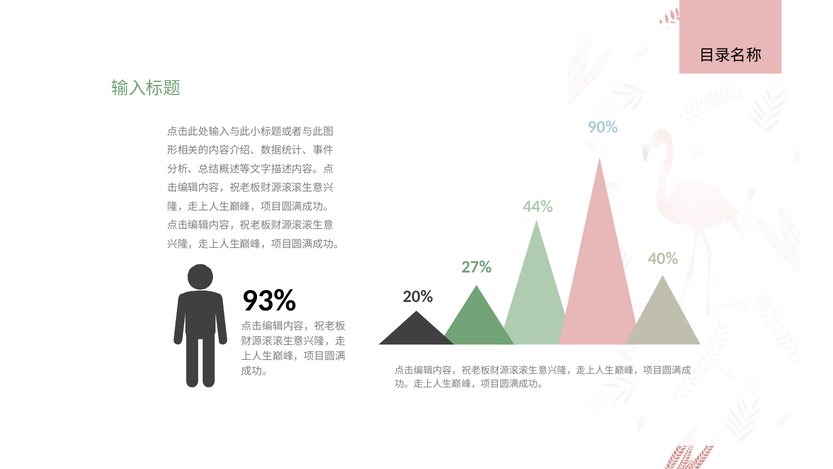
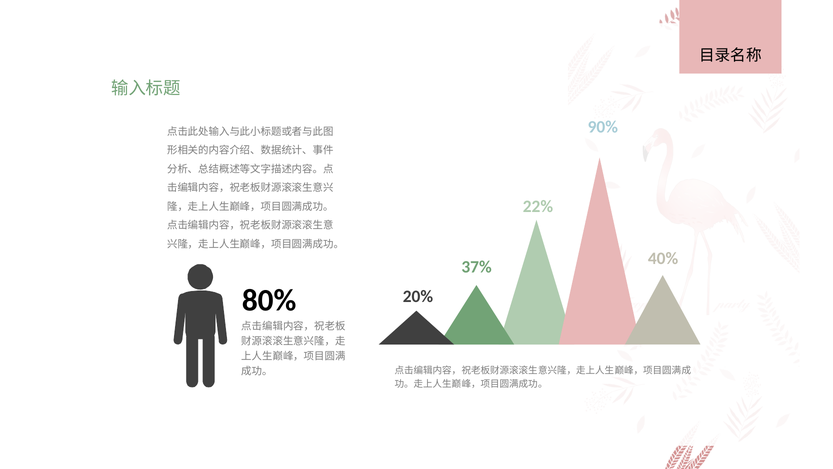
44%: 44% -> 22% (538, 206)
27%: 27% -> 37% (477, 267)
93%: 93% -> 80% (269, 300)
